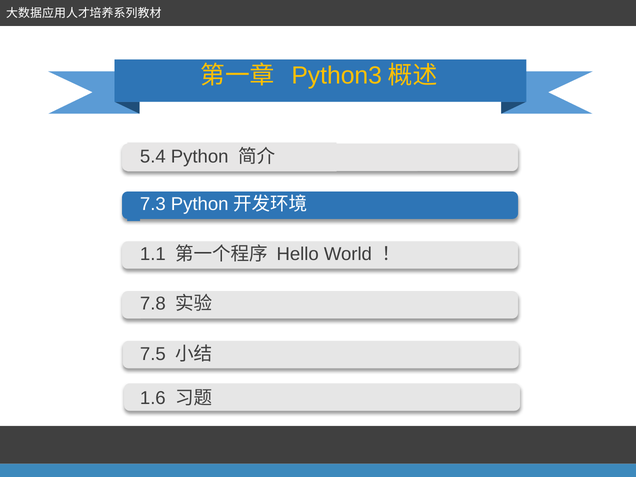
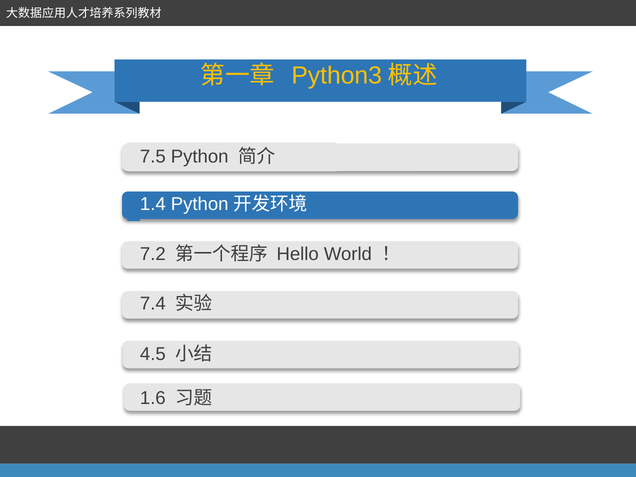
5.4: 5.4 -> 7.5 (153, 157)
7.3: 7.3 -> 1.4 (153, 204)
1.1: 1.1 -> 7.2 (153, 254)
7.8: 7.8 -> 7.4 (153, 304)
7.5: 7.5 -> 4.5 (153, 354)
